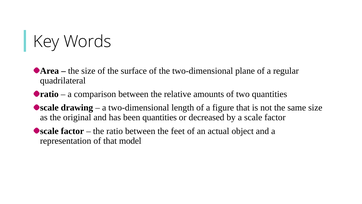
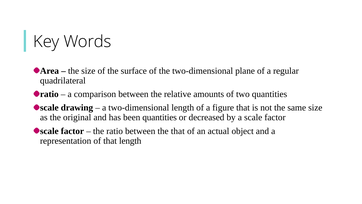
the feet: feet -> that (178, 131)
that model: model -> length (130, 141)
